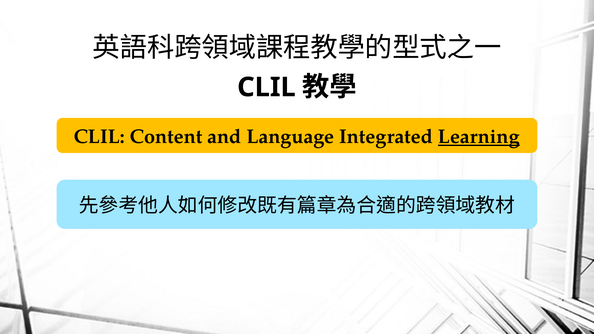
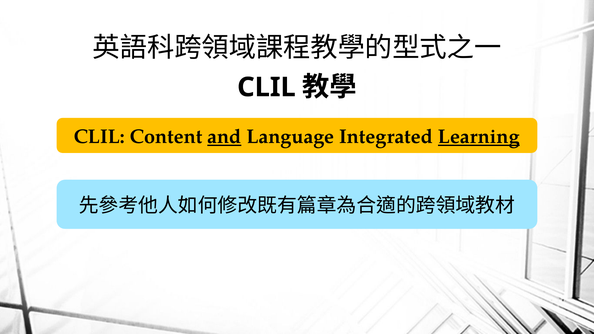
and underline: none -> present (224, 137)
